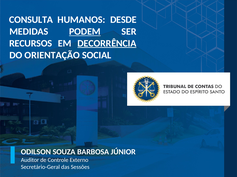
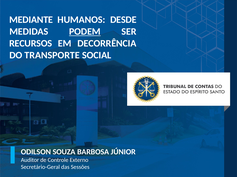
CONSULTA: CONSULTA -> MEDIANTE (31, 20)
DECORRÊNCIA underline: present -> none (107, 43)
ORIENTAÇÃO: ORIENTAÇÃO -> TRANSPORTE (52, 55)
